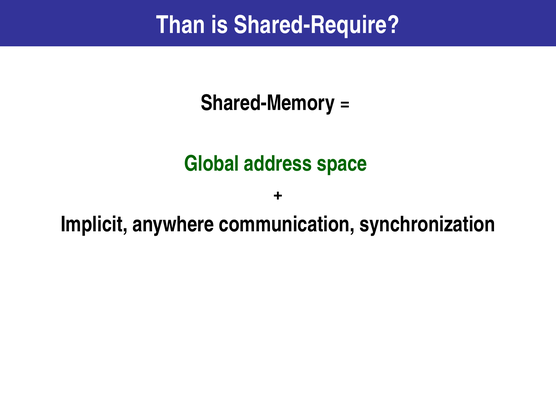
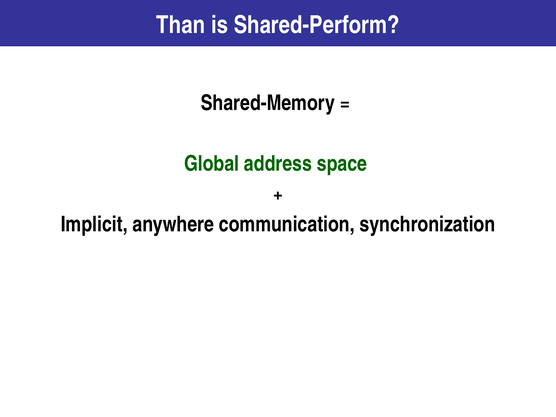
Shared-Require: Shared-Require -> Shared-Perform (317, 25)
